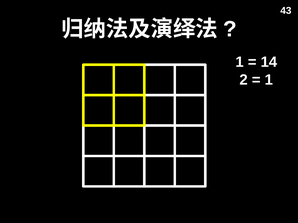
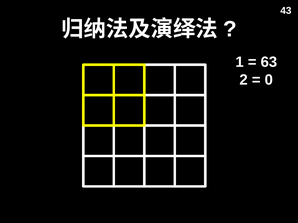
14: 14 -> 63 (269, 62)
1: 1 -> 0 (269, 80)
